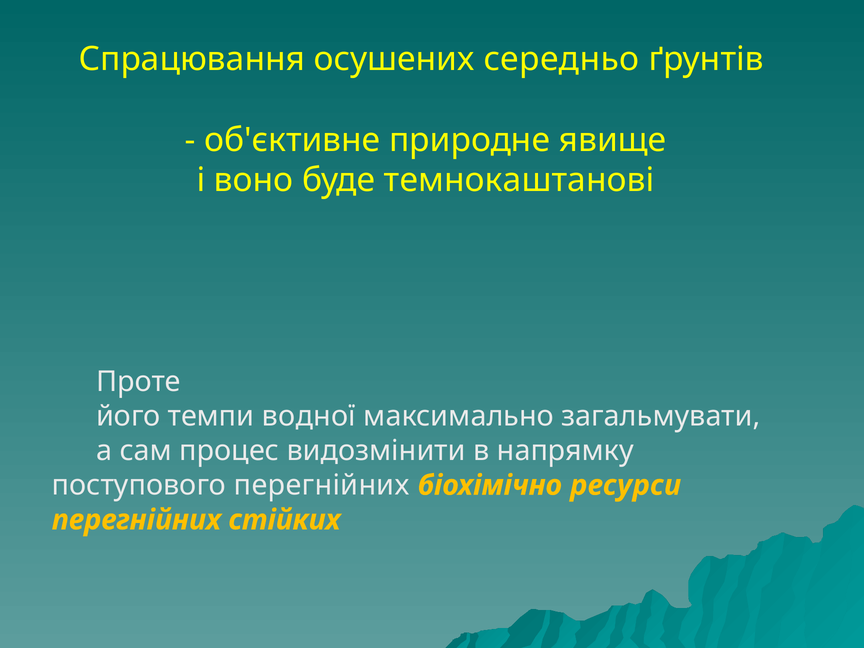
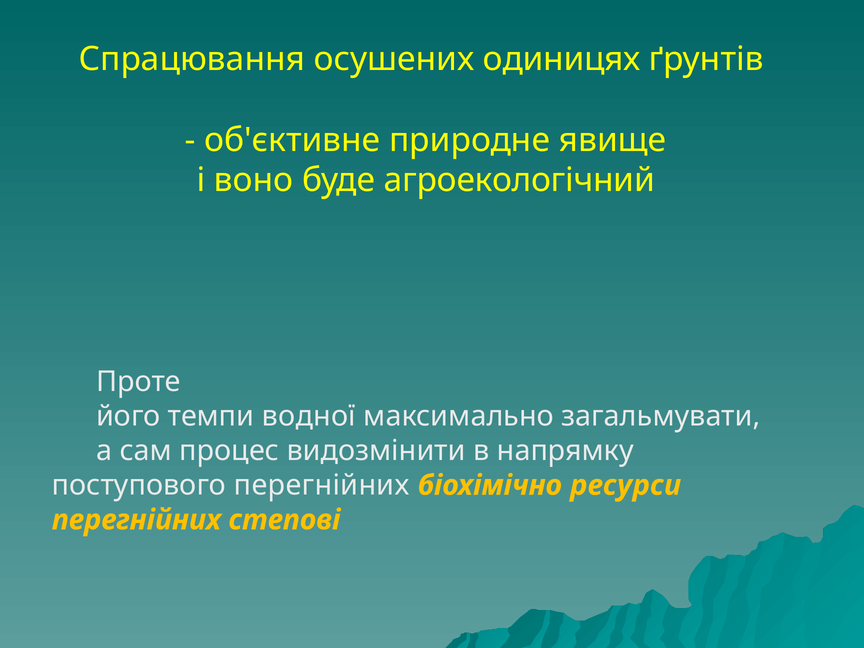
середньо: середньо -> одиницях (562, 59)
темнокаштанові: темнокаштанові -> агроекологічний (519, 180)
стійких: стійких -> степові (285, 520)
